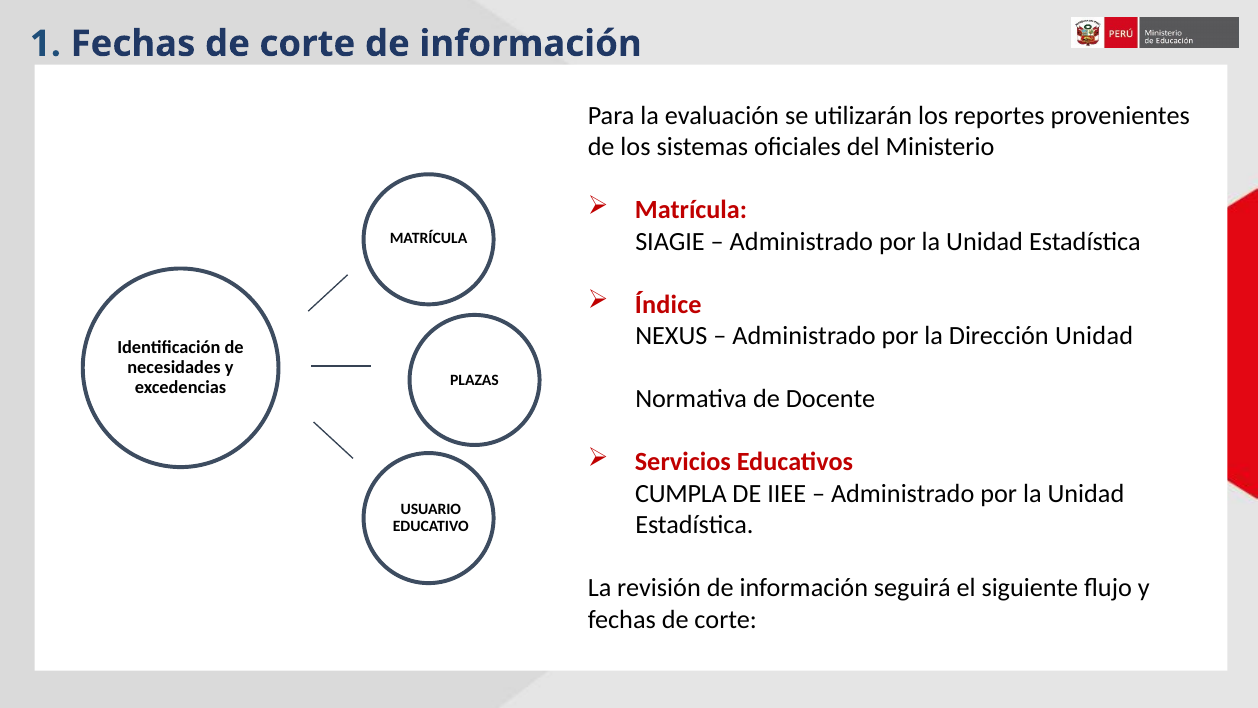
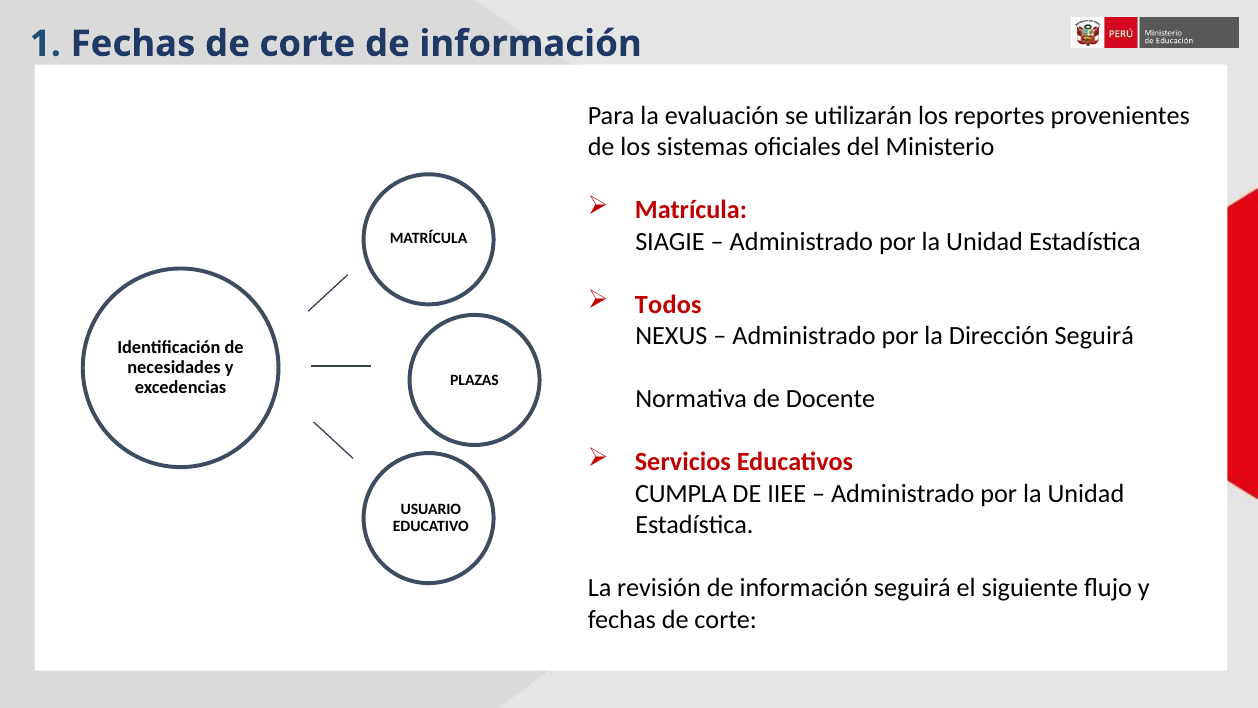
Índice: Índice -> Todos (668, 304)
Dirección Unidad: Unidad -> Seguirá (1094, 336)
